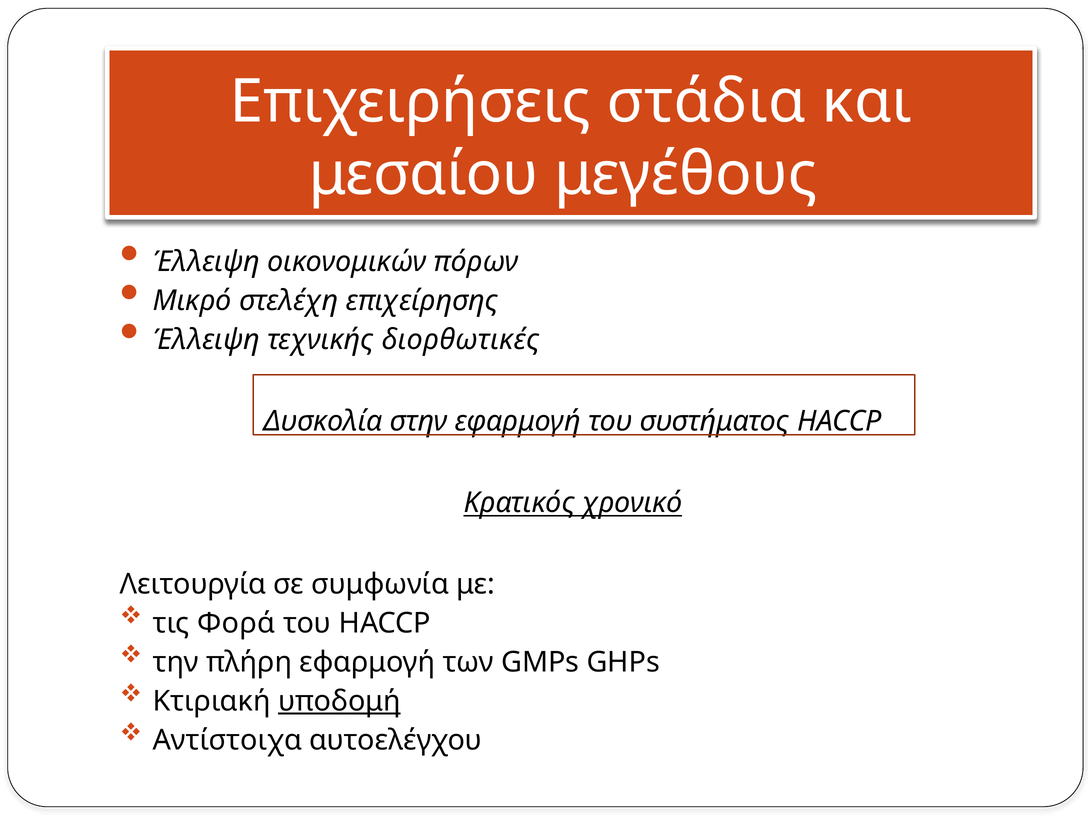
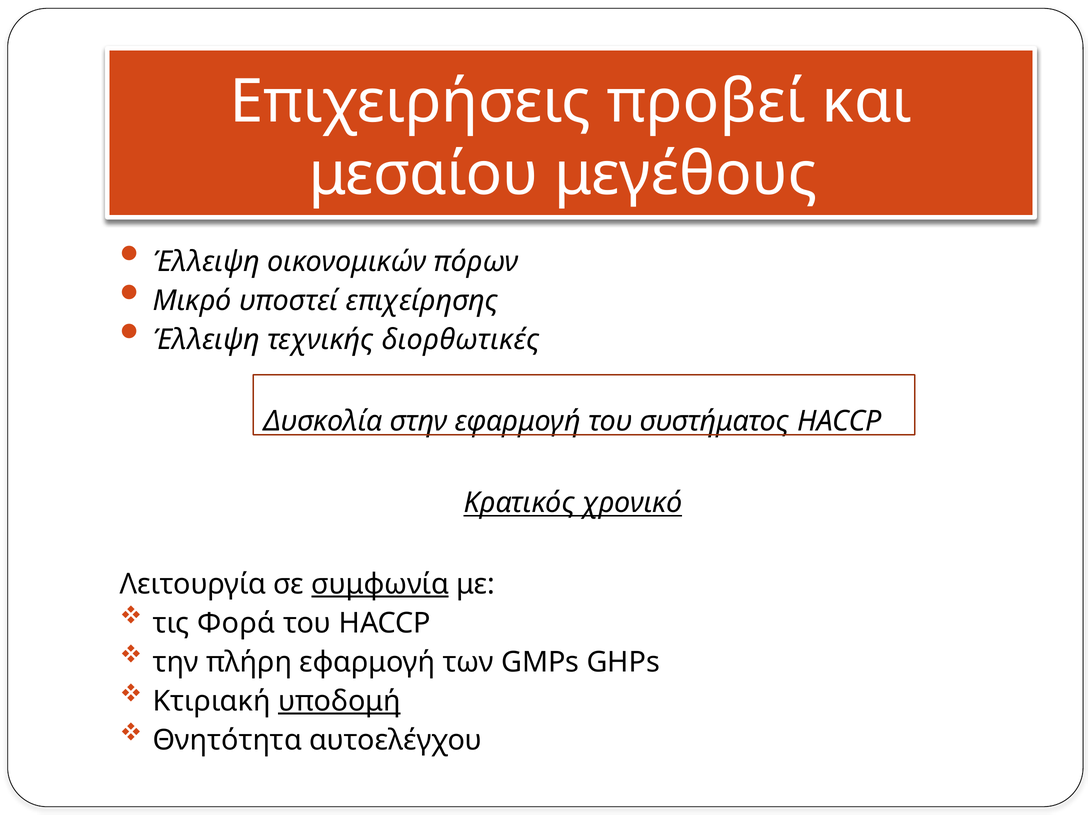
στάδια: στάδια -> προβεί (706, 102)
στελέχη: στελέχη -> υποστεί (289, 301)
συμφωνία underline: none -> present (380, 584)
Αντίστοιχα: Αντίστοιχα -> Θνητότητα (227, 740)
